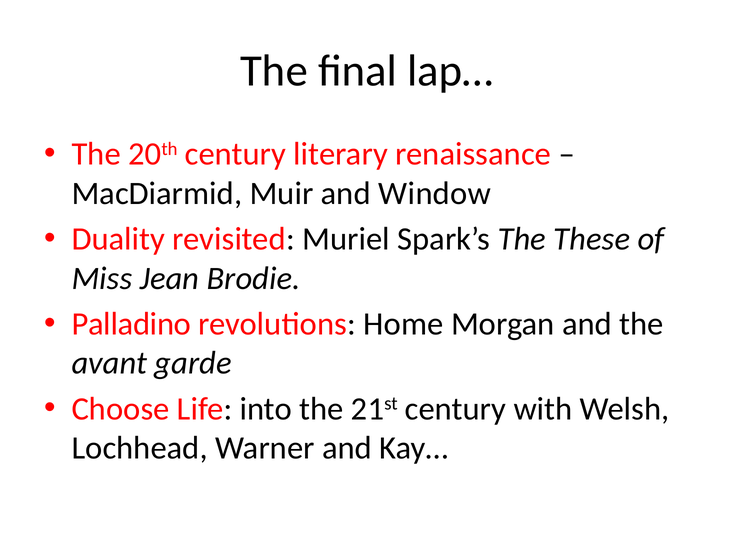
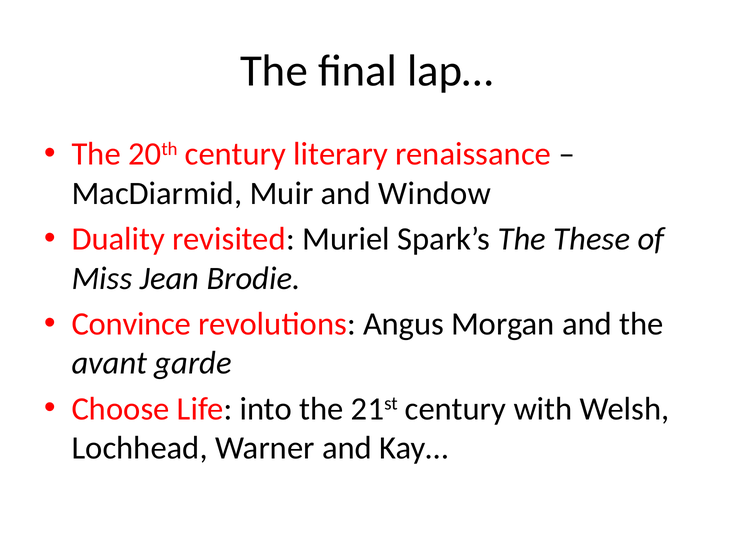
Palladino: Palladino -> Convince (131, 324)
Home: Home -> Angus (403, 324)
